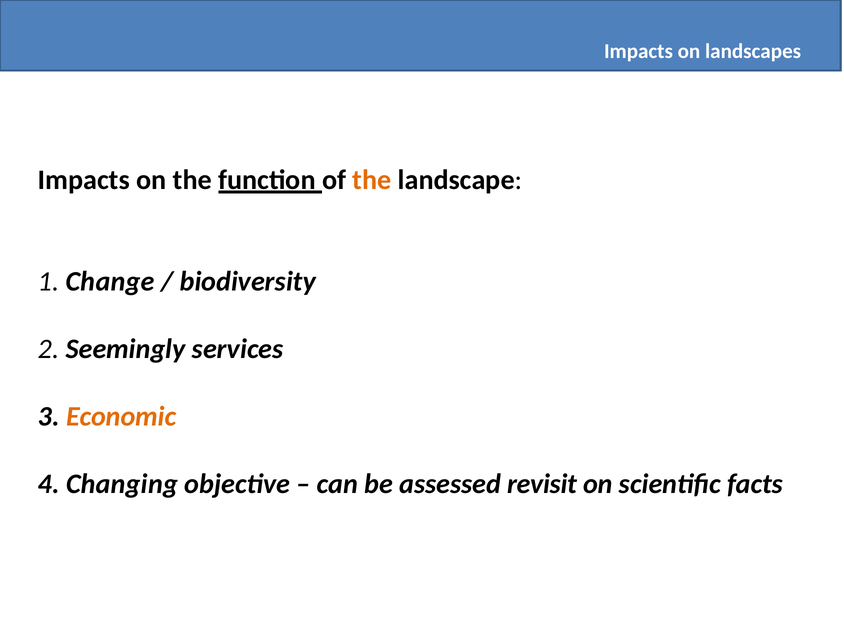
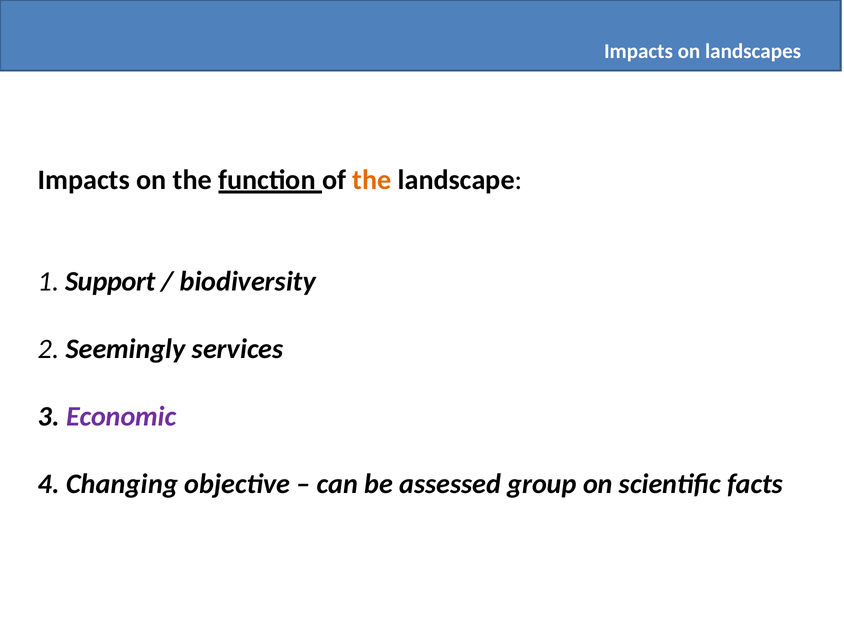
Change: Change -> Support (110, 281)
Economic colour: orange -> purple (121, 416)
revisit: revisit -> group (542, 484)
